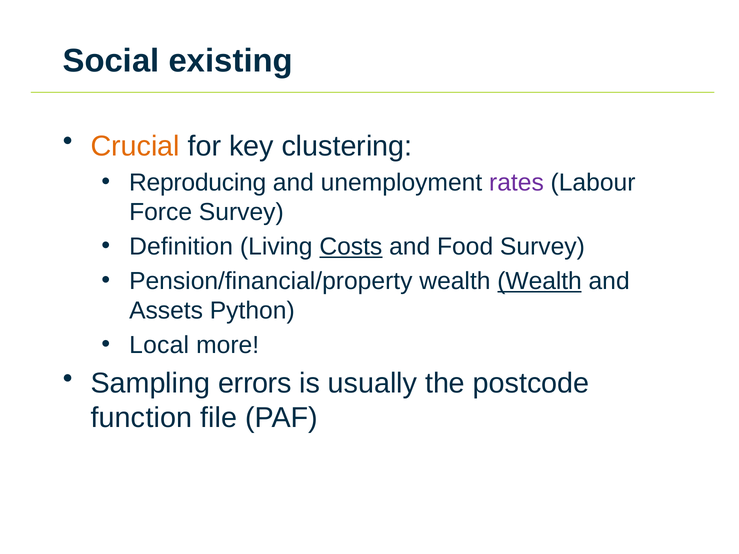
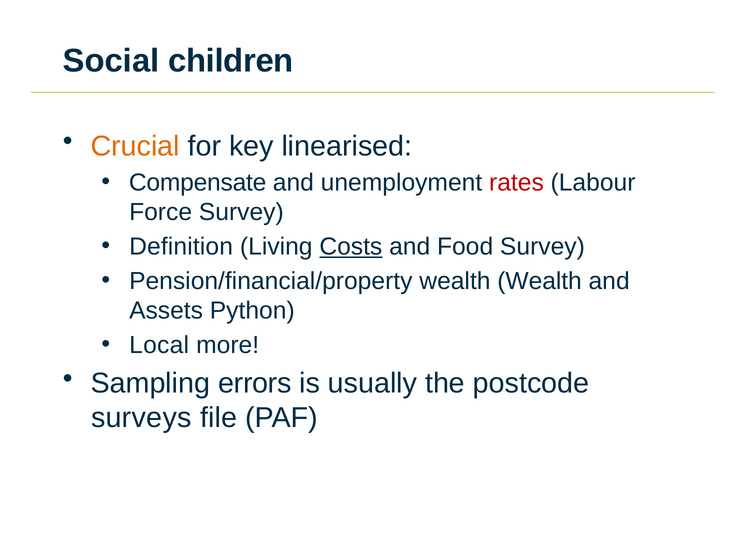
existing: existing -> children (231, 61)
clustering: clustering -> linearised (347, 146)
Reproducing: Reproducing -> Compensate (198, 183)
rates colour: purple -> red (516, 183)
Wealth underline: present -> none (540, 281)
function: function -> surveys (141, 418)
